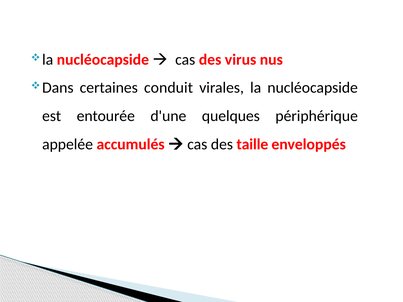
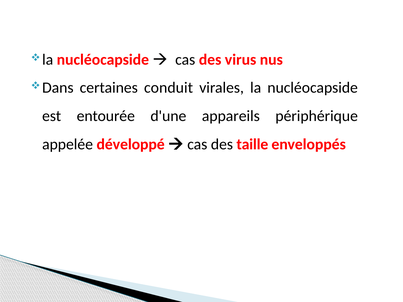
quelques: quelques -> appareils (231, 116)
accumulés: accumulés -> développé (131, 144)
